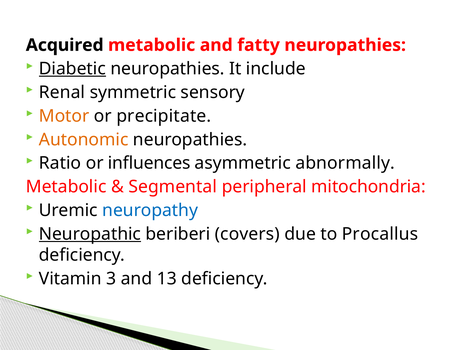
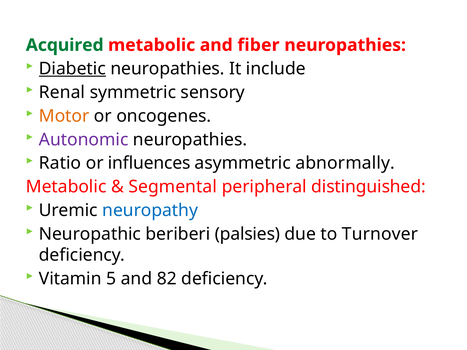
Acquired colour: black -> green (65, 45)
fatty: fatty -> fiber (258, 45)
precipitate: precipitate -> oncogenes (164, 116)
Autonomic colour: orange -> purple (84, 140)
mitochondria: mitochondria -> distinguished (369, 187)
Neuropathic underline: present -> none (90, 234)
covers: covers -> palsies (247, 234)
Procallus: Procallus -> Turnover (380, 234)
3: 3 -> 5 (111, 279)
13: 13 -> 82 (167, 279)
